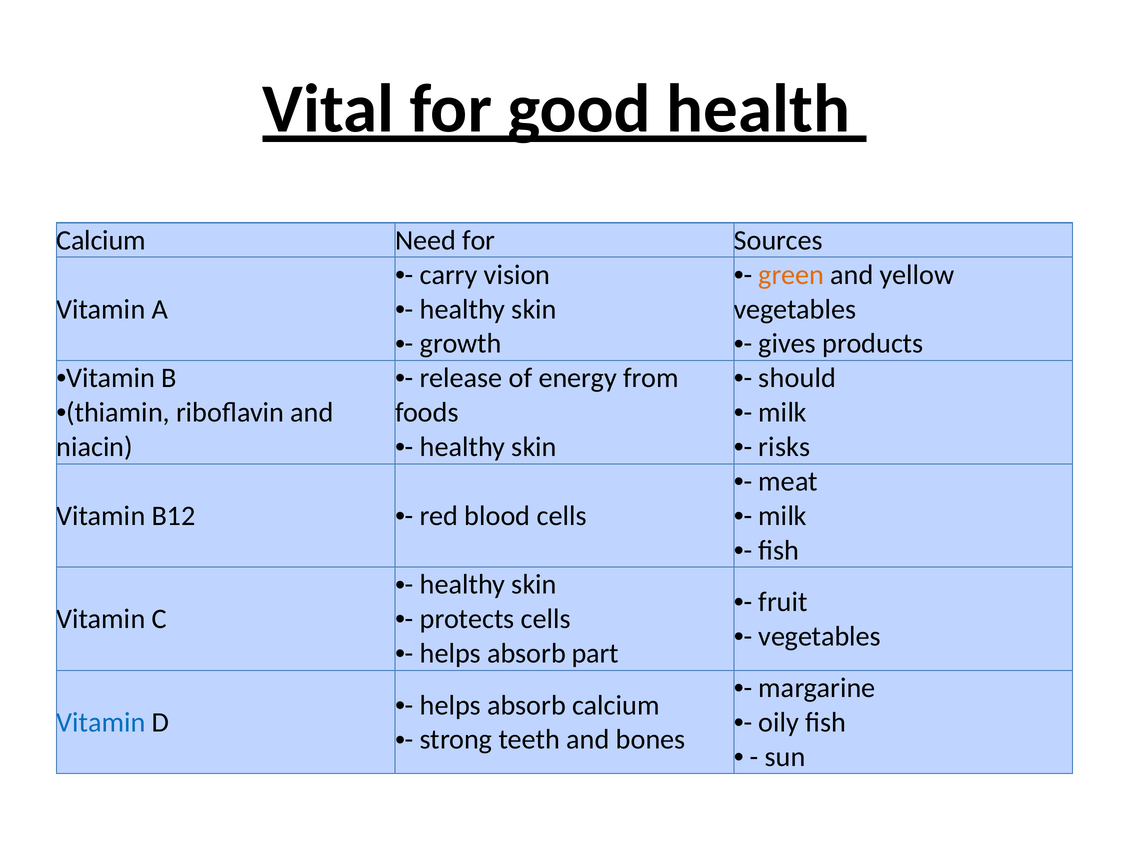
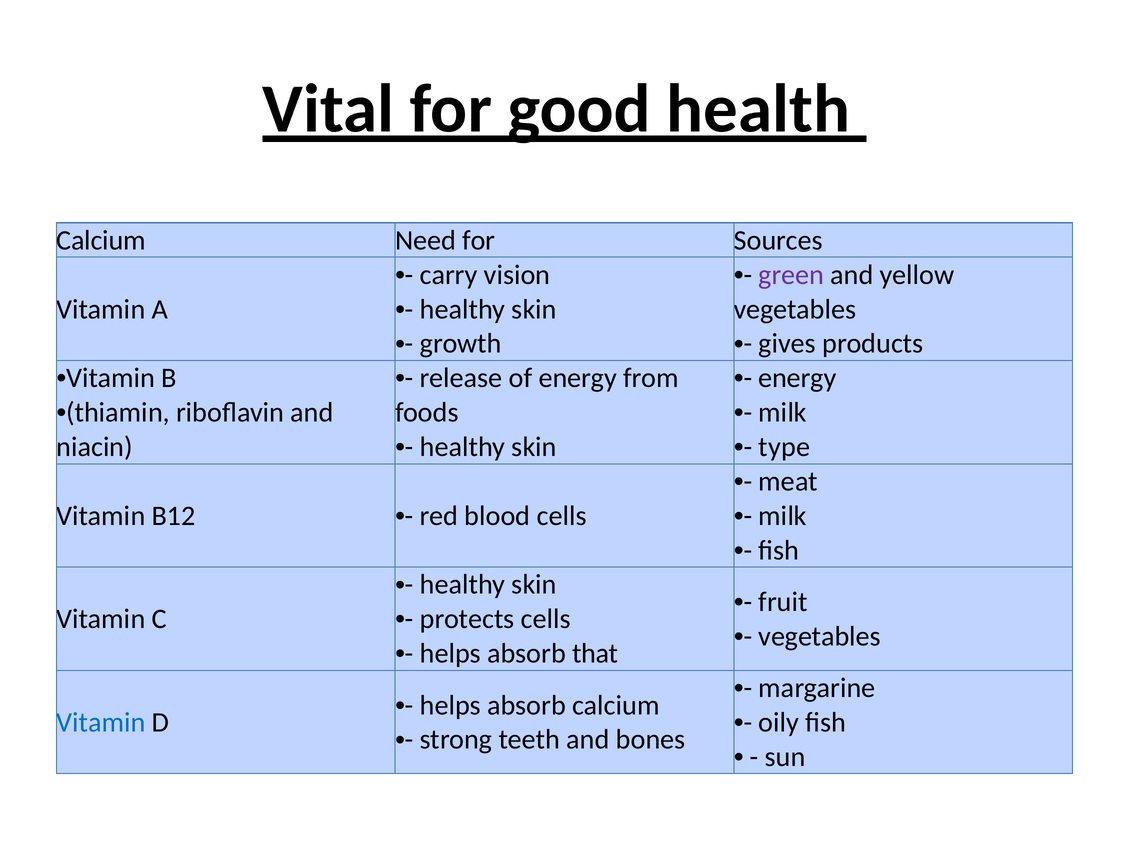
green colour: orange -> purple (791, 275)
should: should -> energy (797, 378)
risks: risks -> type (784, 447)
part: part -> that (595, 654)
